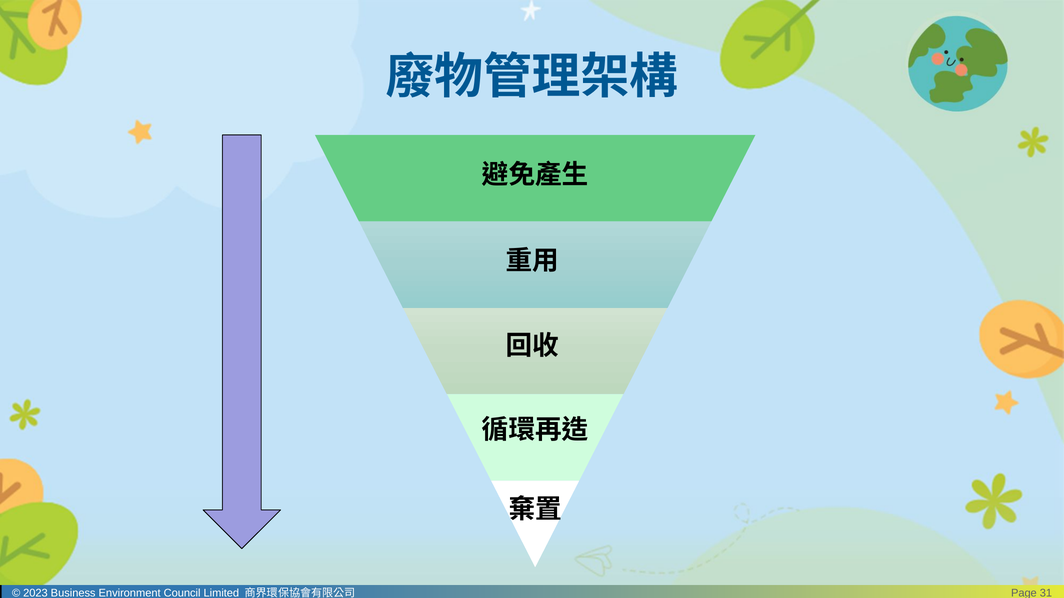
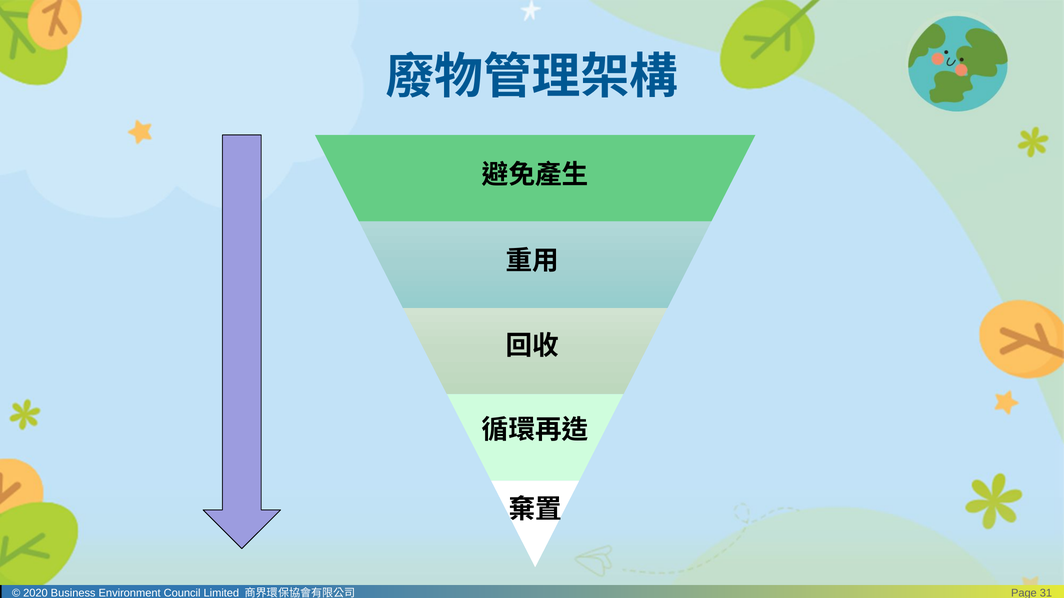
2023: 2023 -> 2020 (35, 593)
